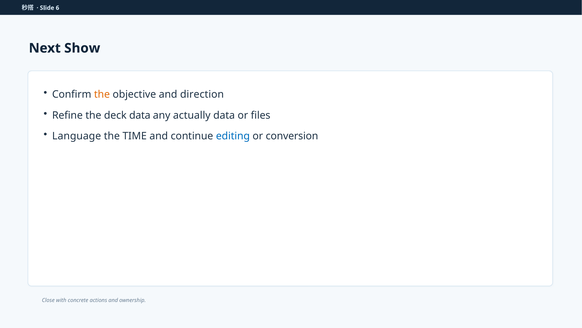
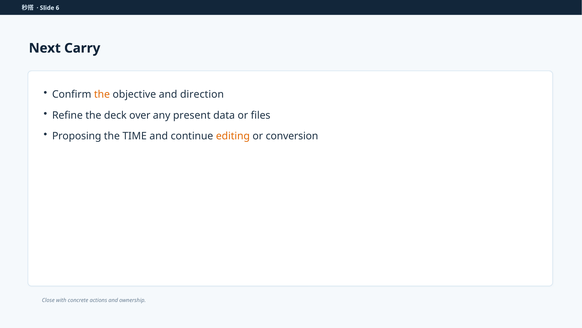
Show: Show -> Carry (82, 48)
deck data: data -> over (140, 115)
actually: actually -> present (192, 115)
Language: Language -> Proposing (77, 136)
editing colour: blue -> orange (233, 136)
